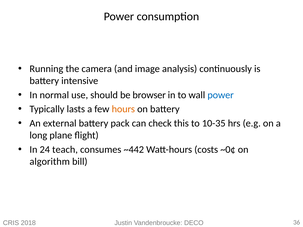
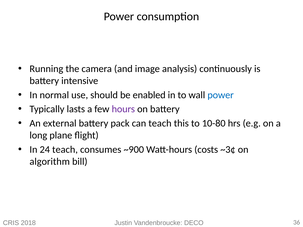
browser: browser -> enabled (149, 95)
hours colour: orange -> purple (123, 109)
can check: check -> teach (160, 123)
10-35: 10-35 -> 10-80 (214, 123)
~442: ~442 -> ~900 (134, 150)
~0¢: ~0¢ -> ~3¢ (228, 150)
